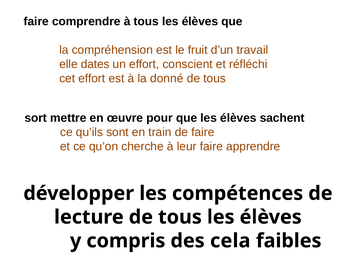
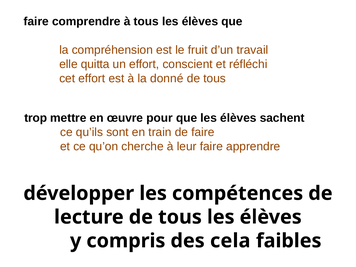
dates: dates -> quitta (95, 64)
sort: sort -> trop (36, 118)
